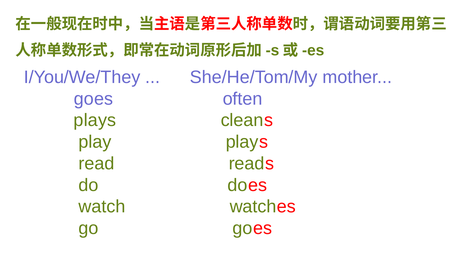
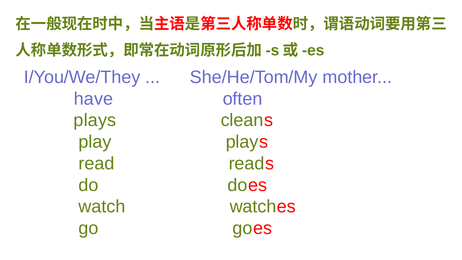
goes: goes -> have (93, 99)
